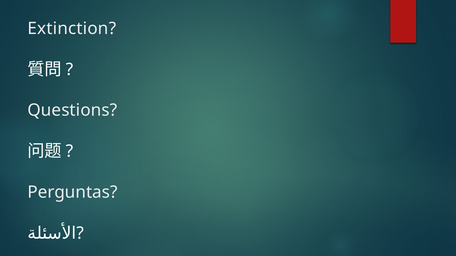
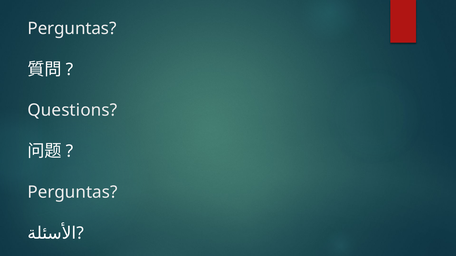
Extinction: Extinction -> Perguntas (72, 28)
